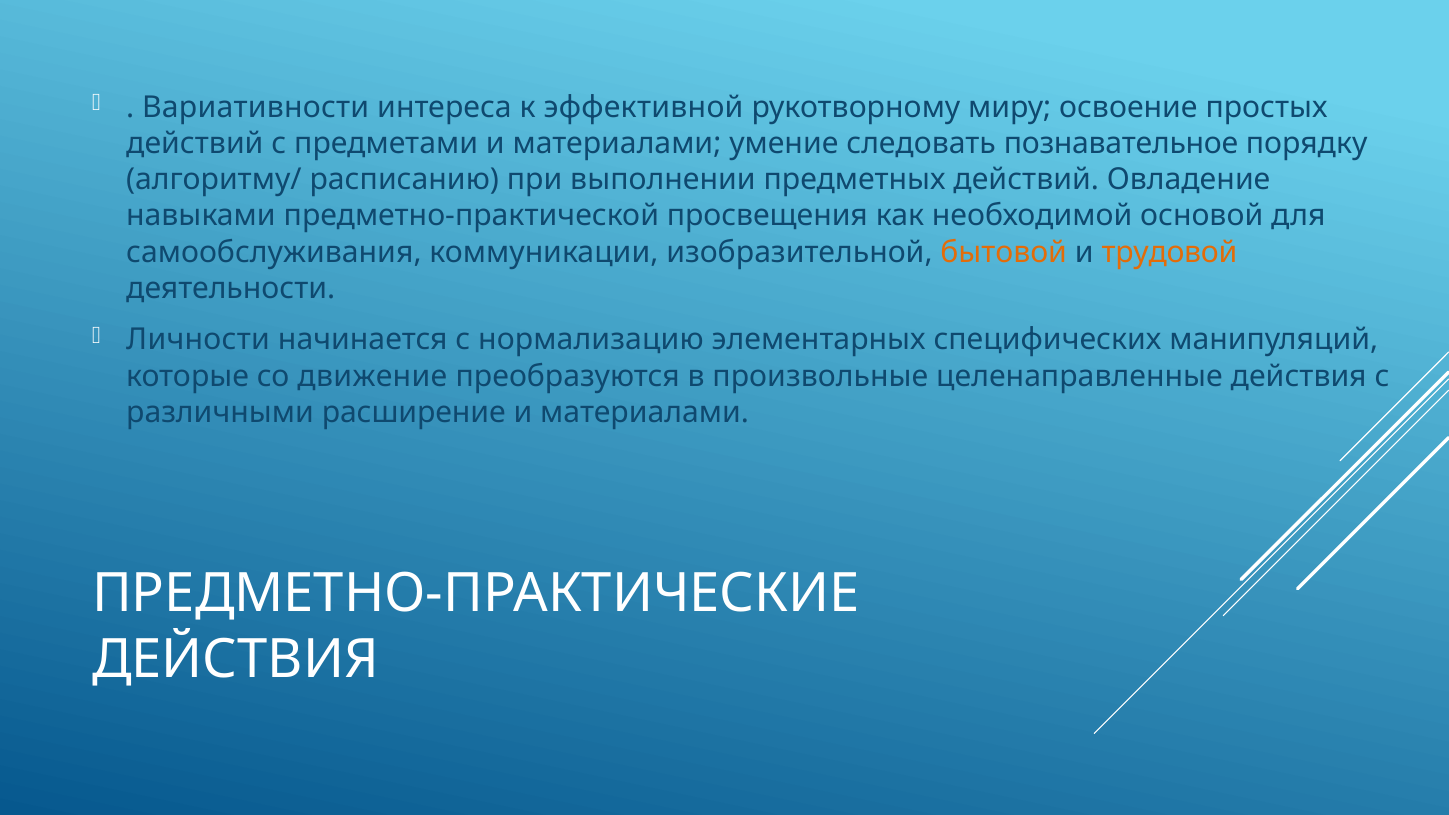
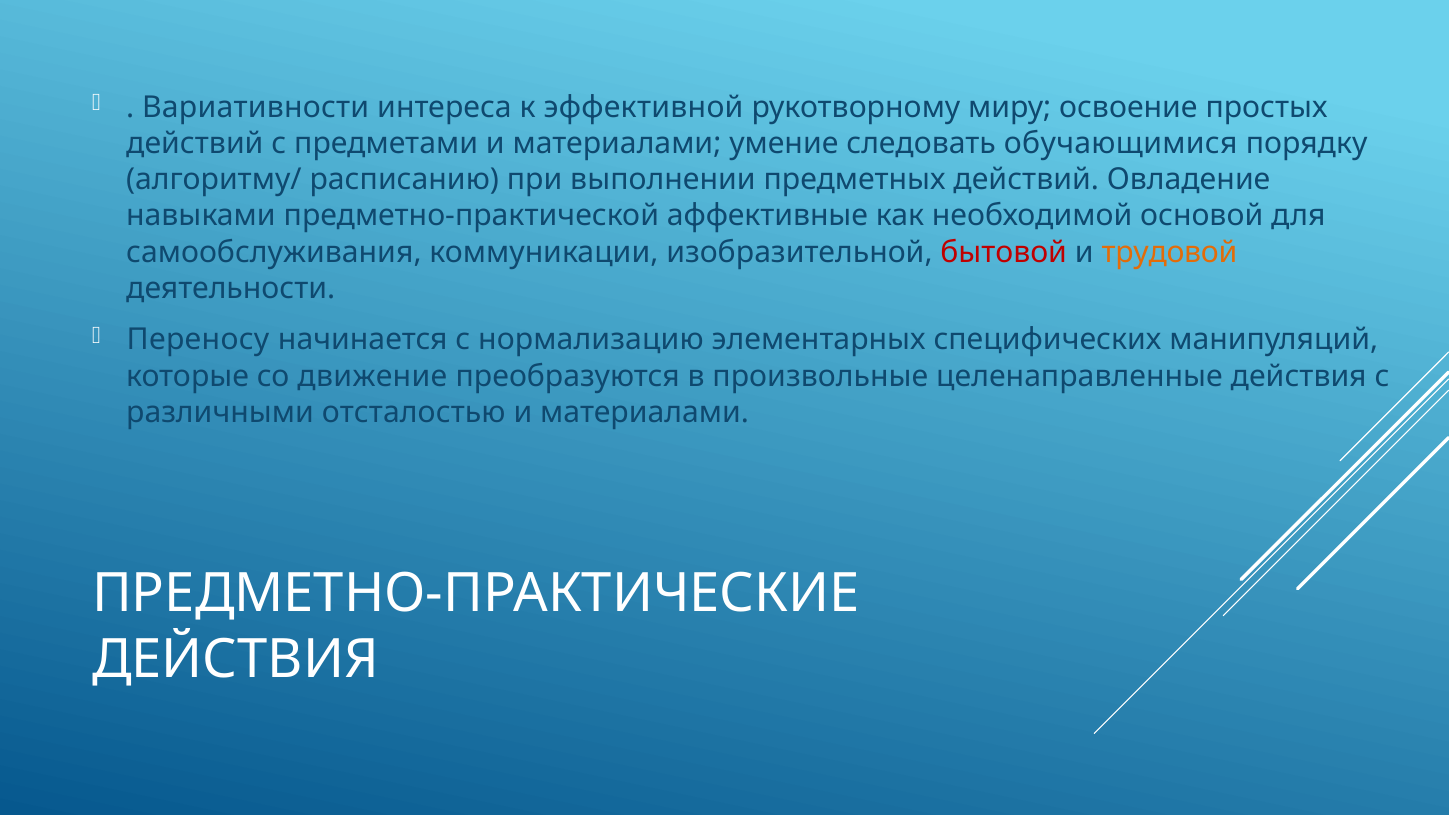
познавательное: познавательное -> обучающимися (1121, 143)
просвещения: просвещения -> аффективные (767, 216)
бытовой colour: orange -> red (1004, 252)
Личности: Личности -> Переносу (198, 340)
расширение: расширение -> отсталостью (414, 413)
